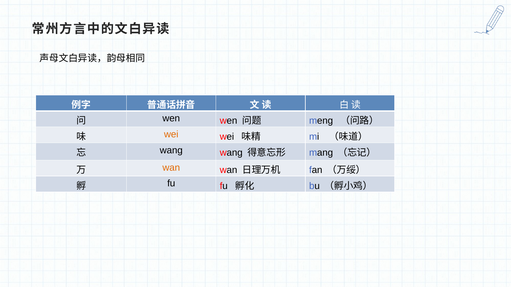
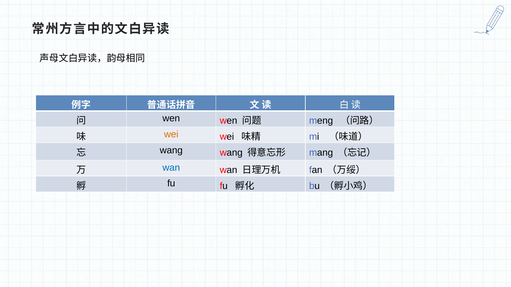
wan colour: orange -> blue (171, 168)
